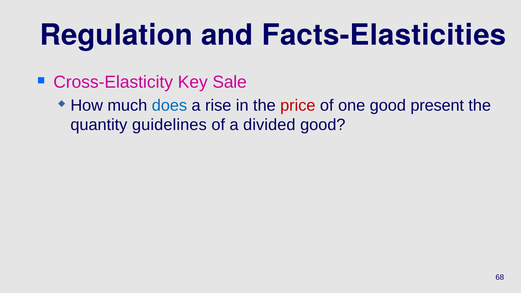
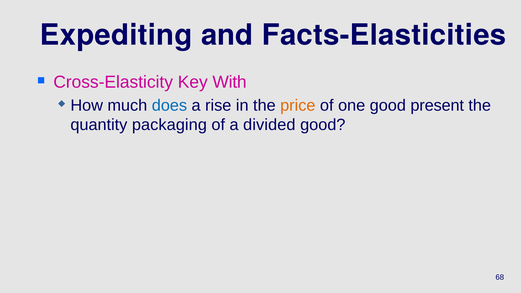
Regulation: Regulation -> Expediting (116, 35)
Sale: Sale -> With (230, 82)
price colour: red -> orange (298, 105)
guidelines: guidelines -> packaging (169, 125)
